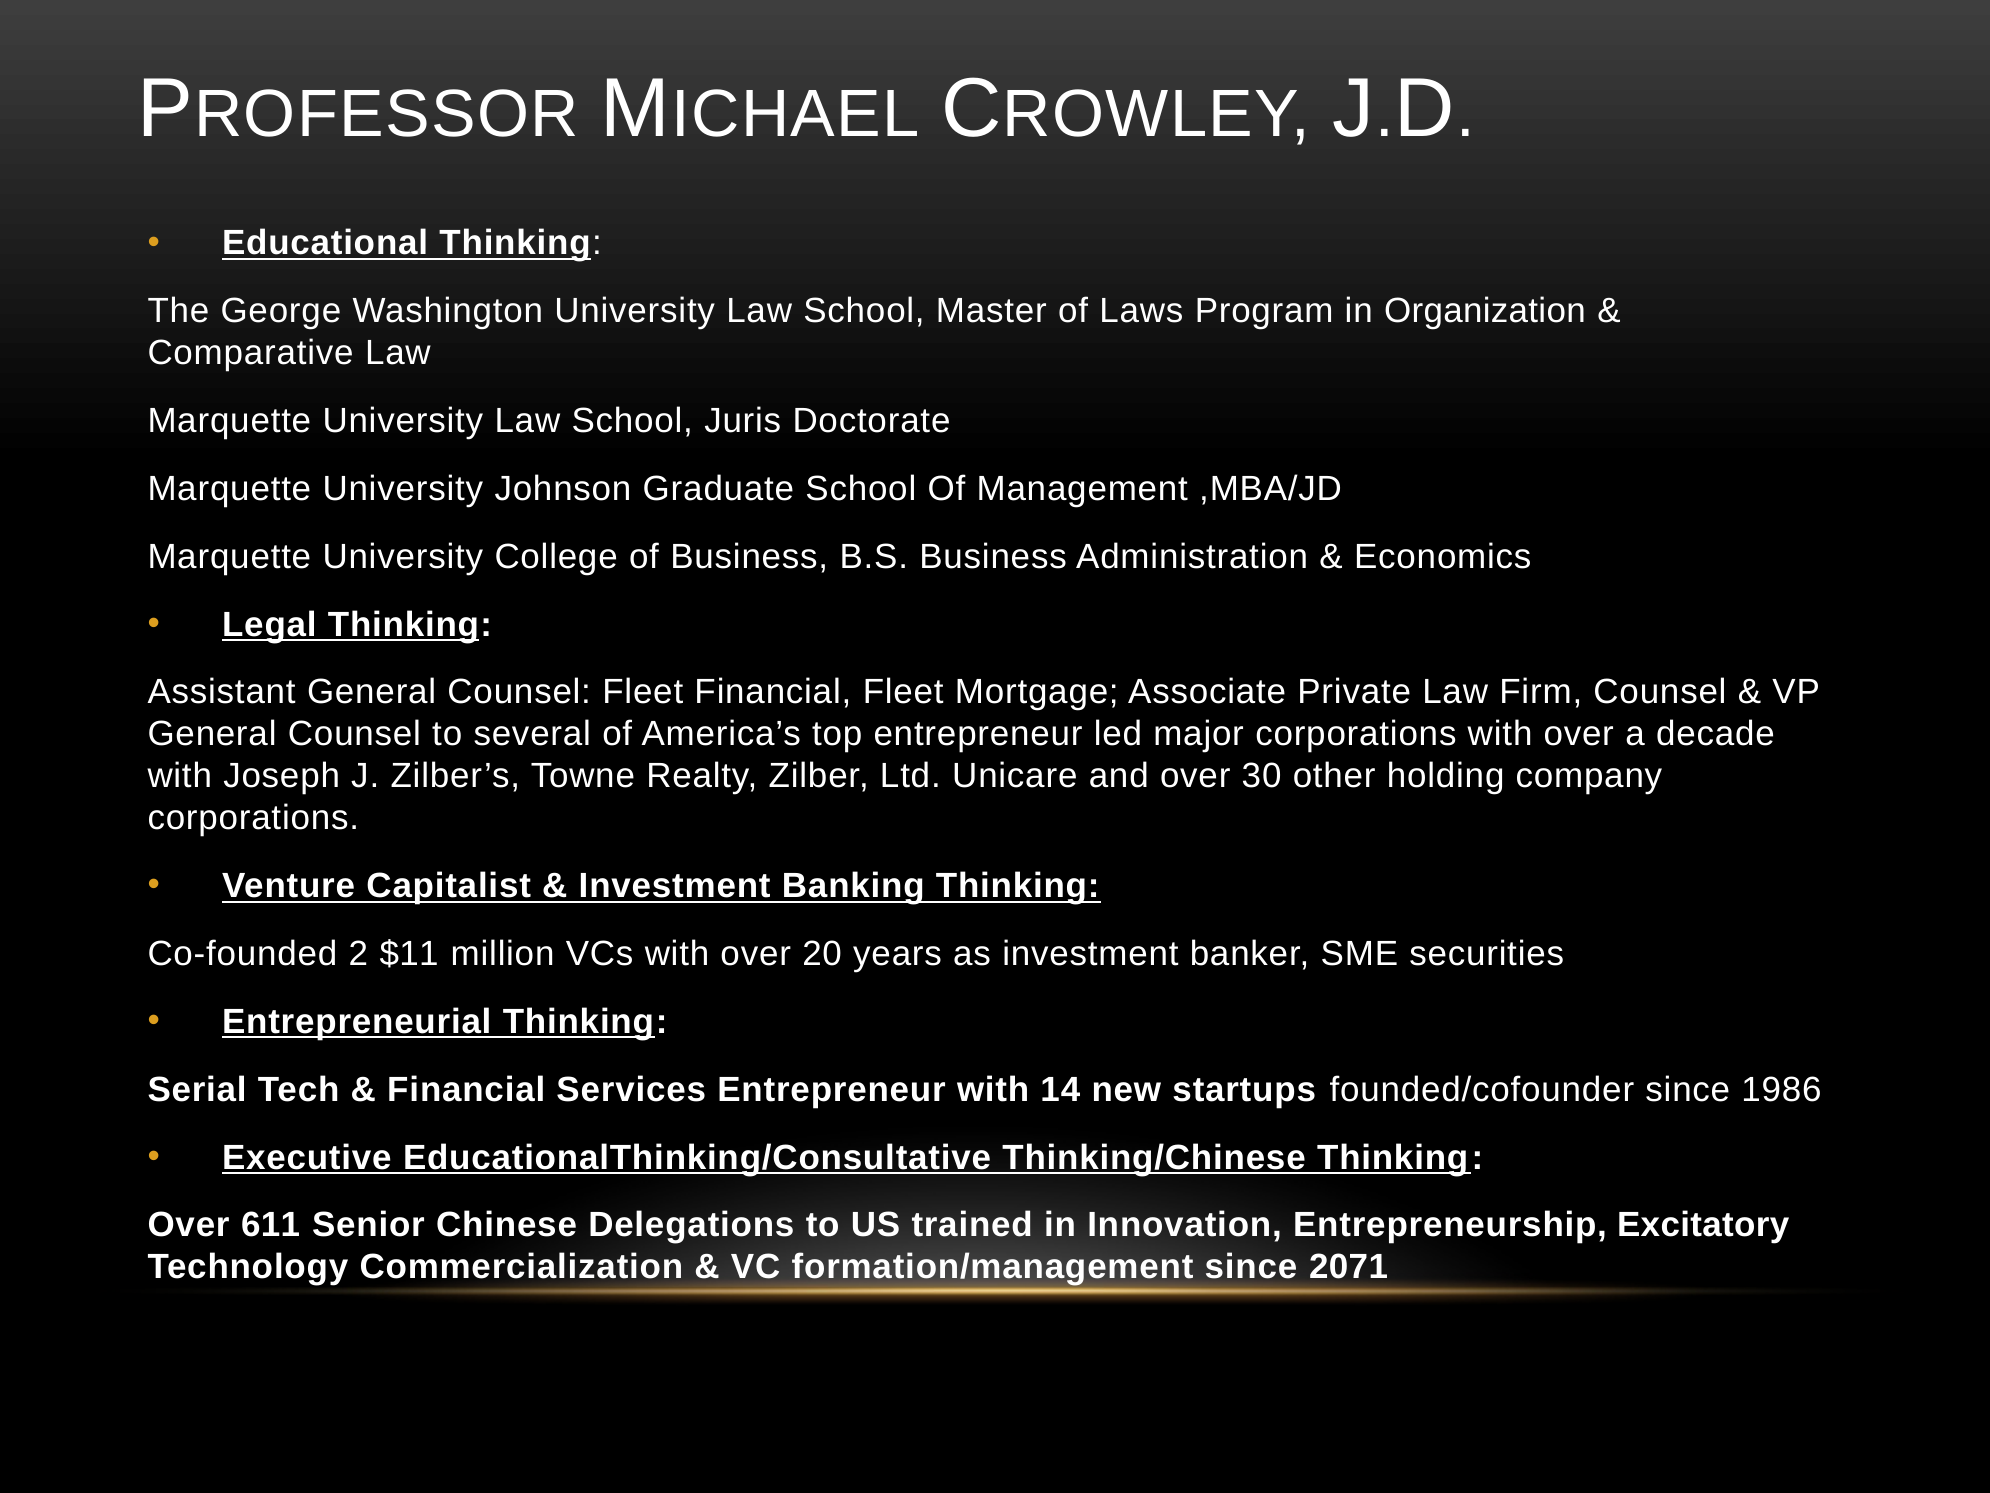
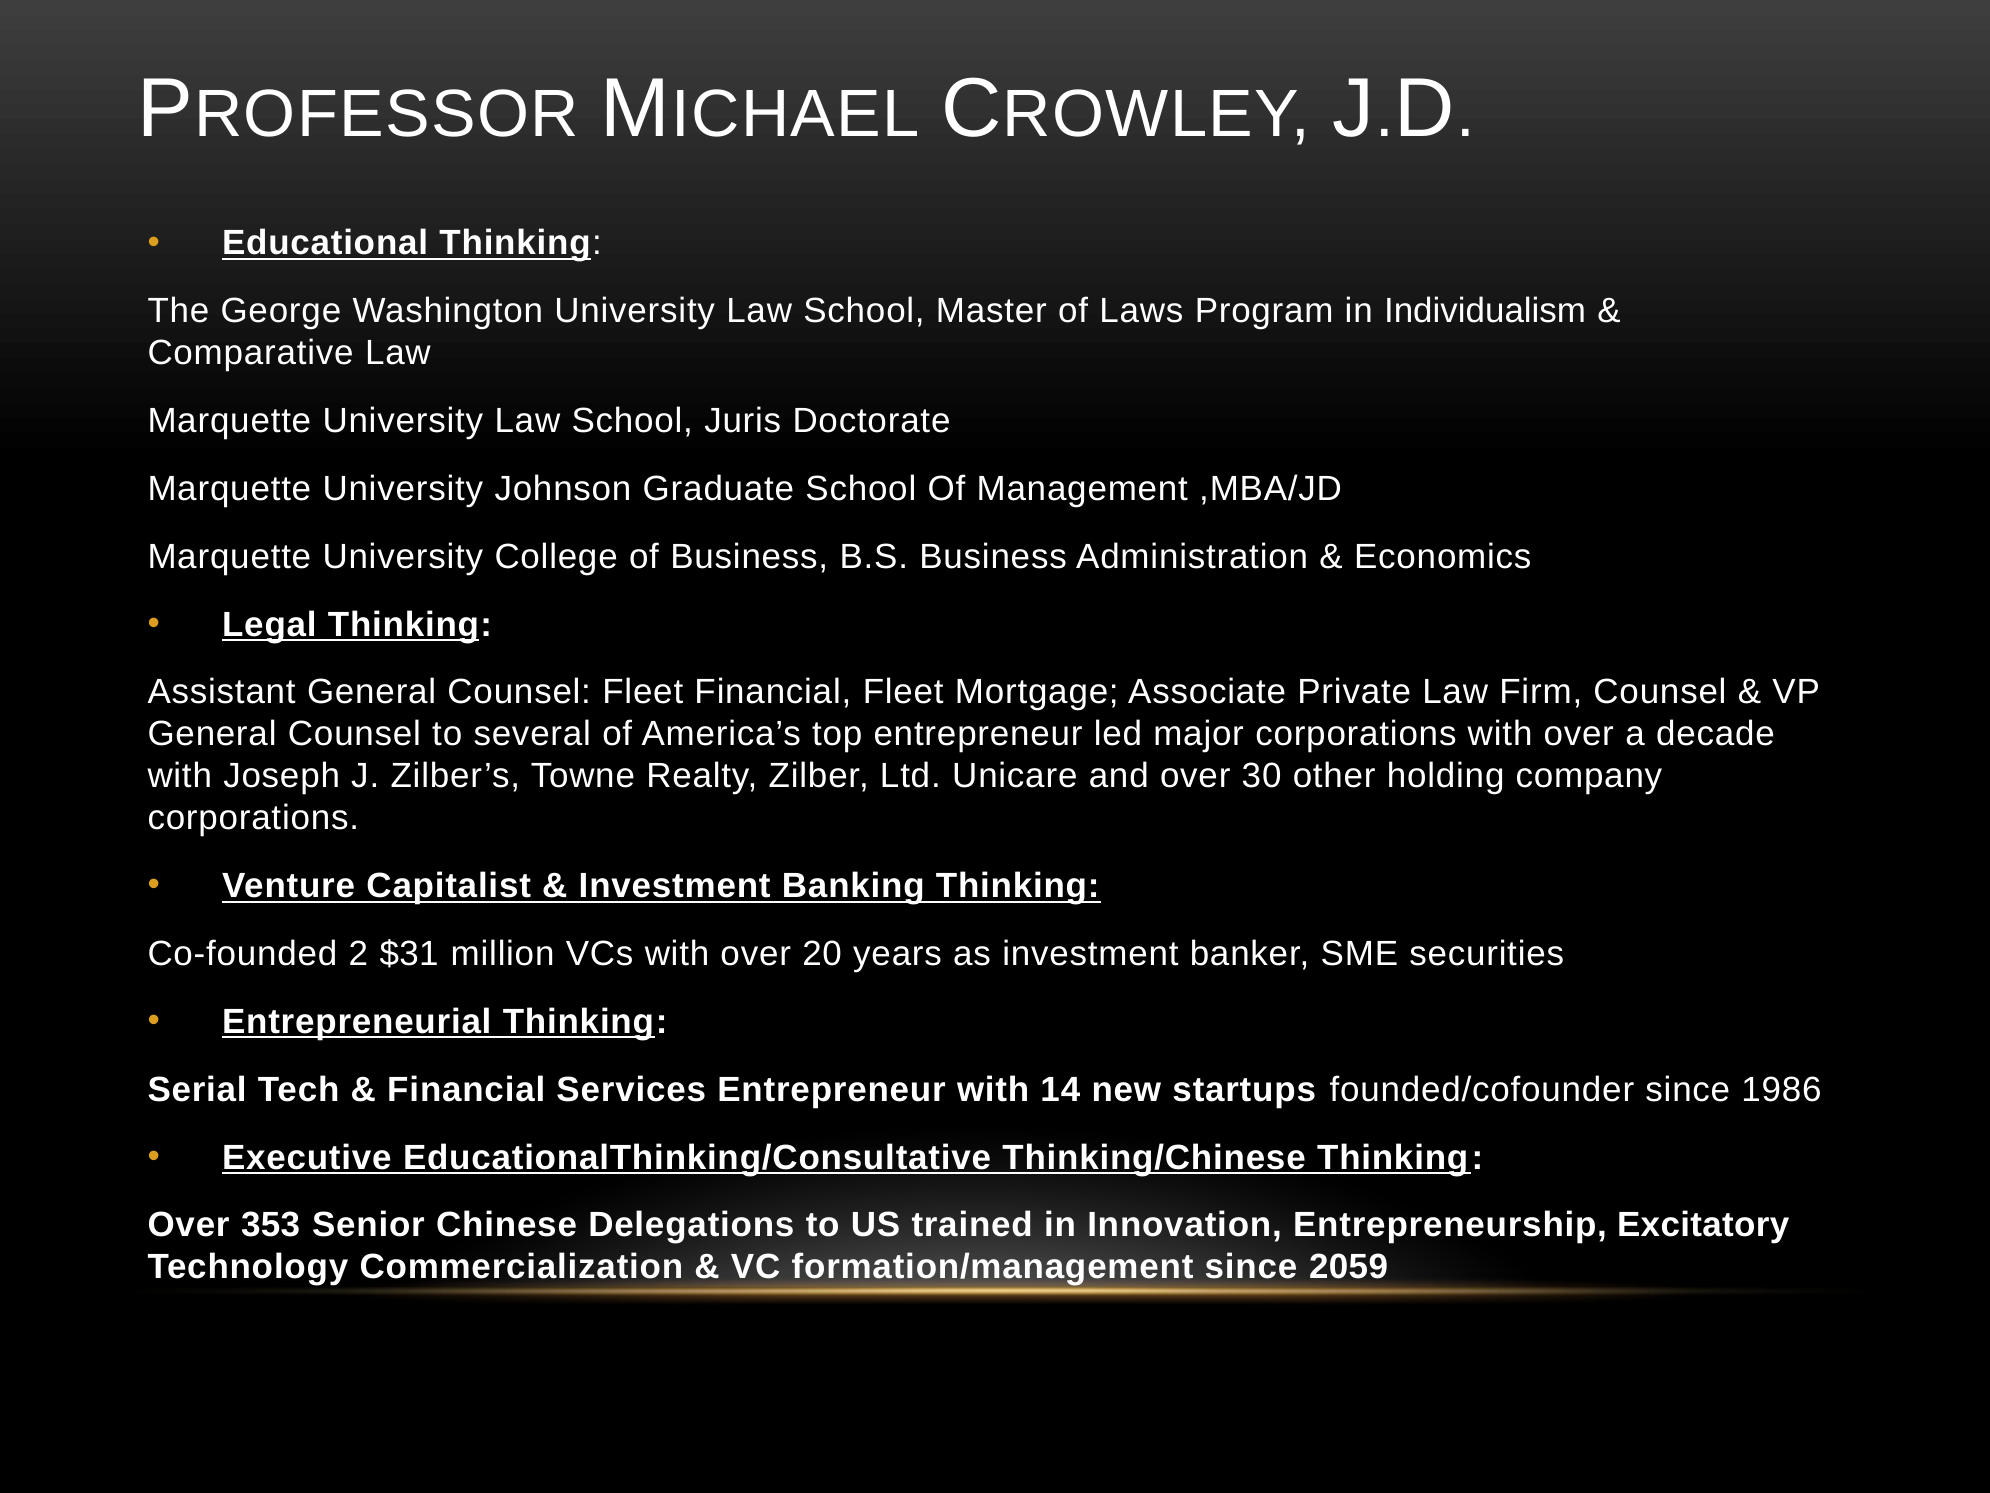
Organization: Organization -> Individualism (1485, 311)
$11: $11 -> $31 (409, 954)
611: 611 -> 353 (271, 1225)
2071: 2071 -> 2059 (1349, 1267)
